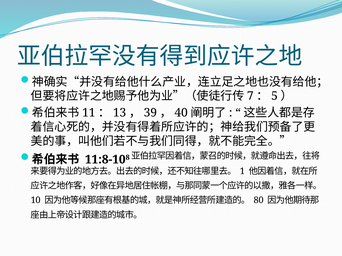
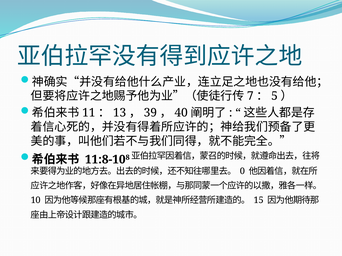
1: 1 -> 0 (242, 171)
80: 80 -> 15 (259, 201)
